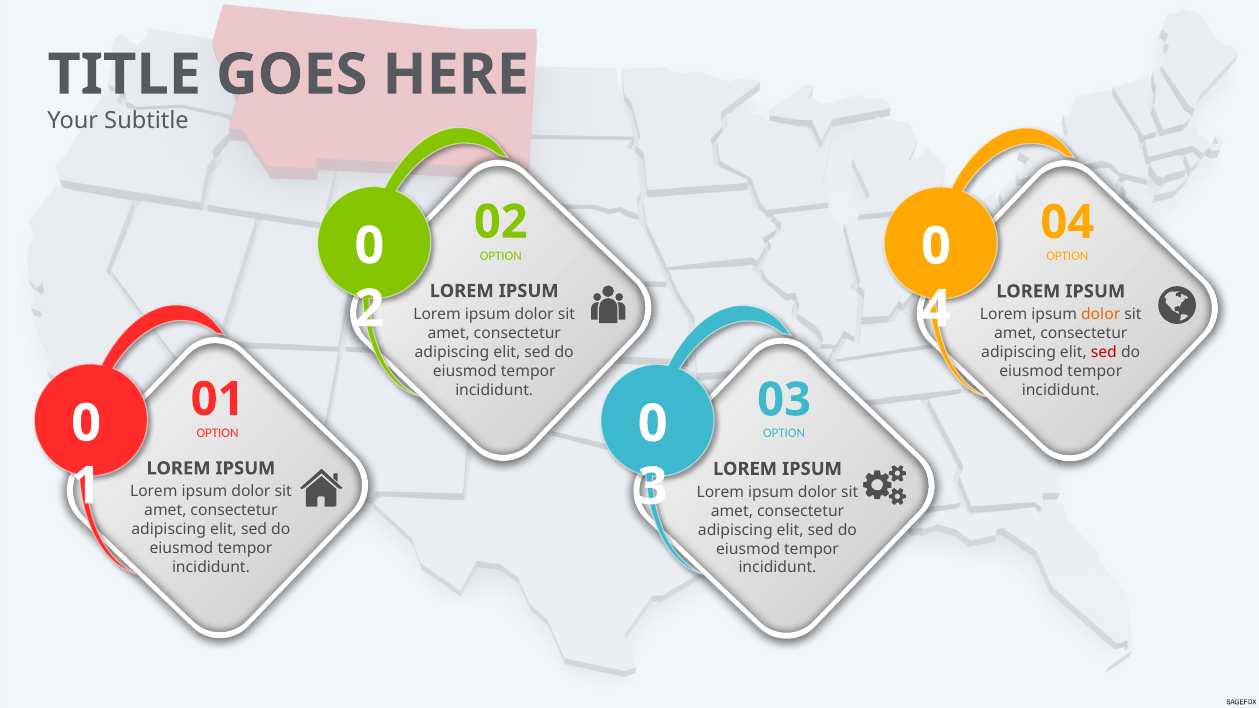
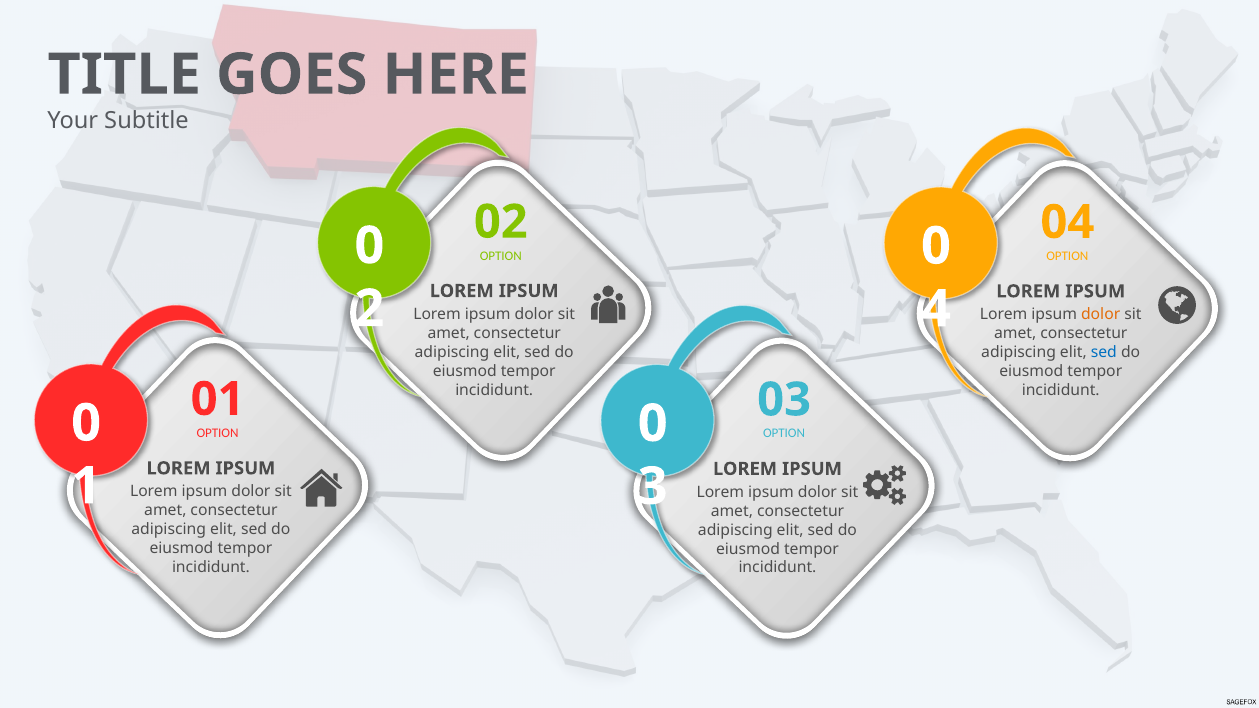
sed colour: red -> blue (1104, 353)
